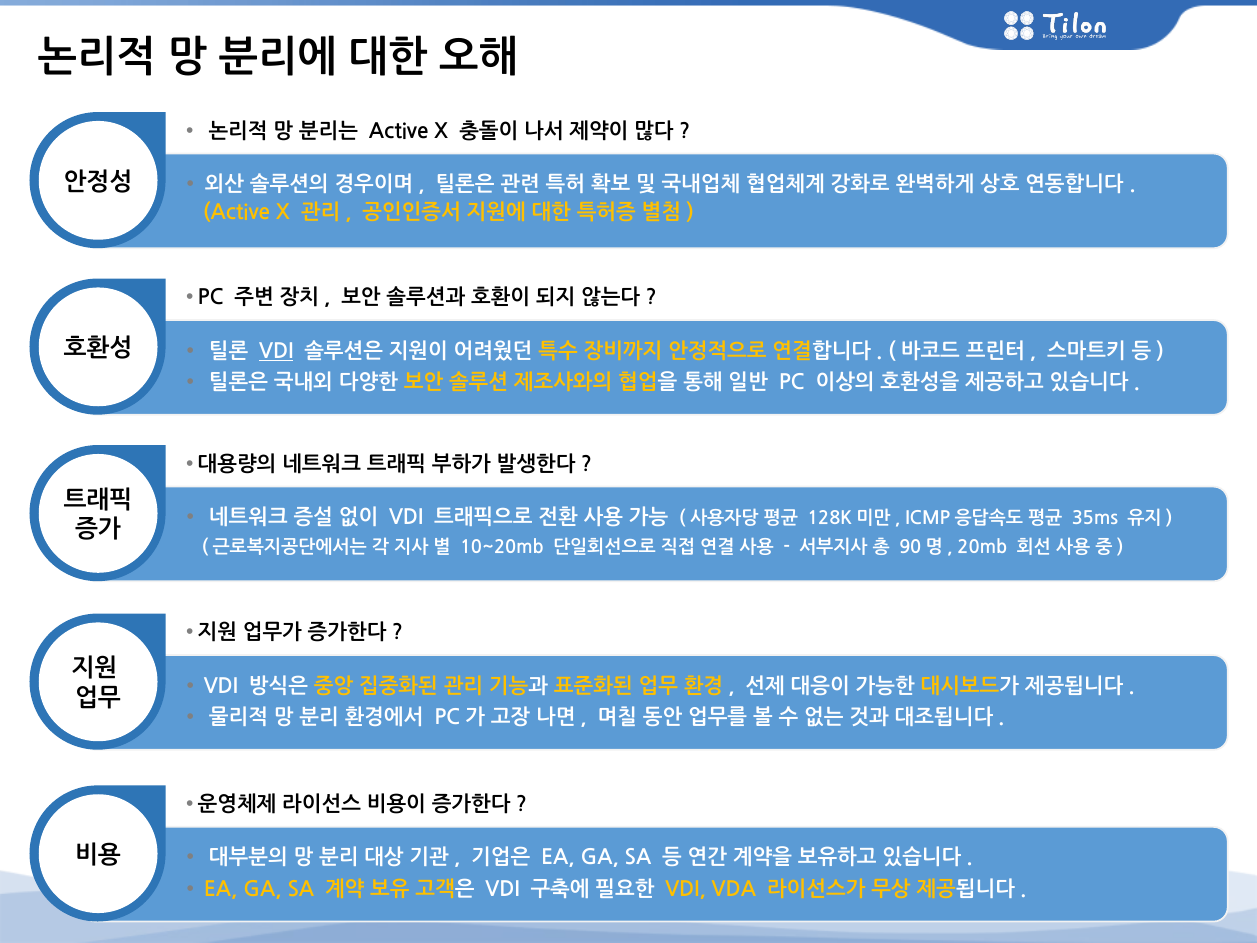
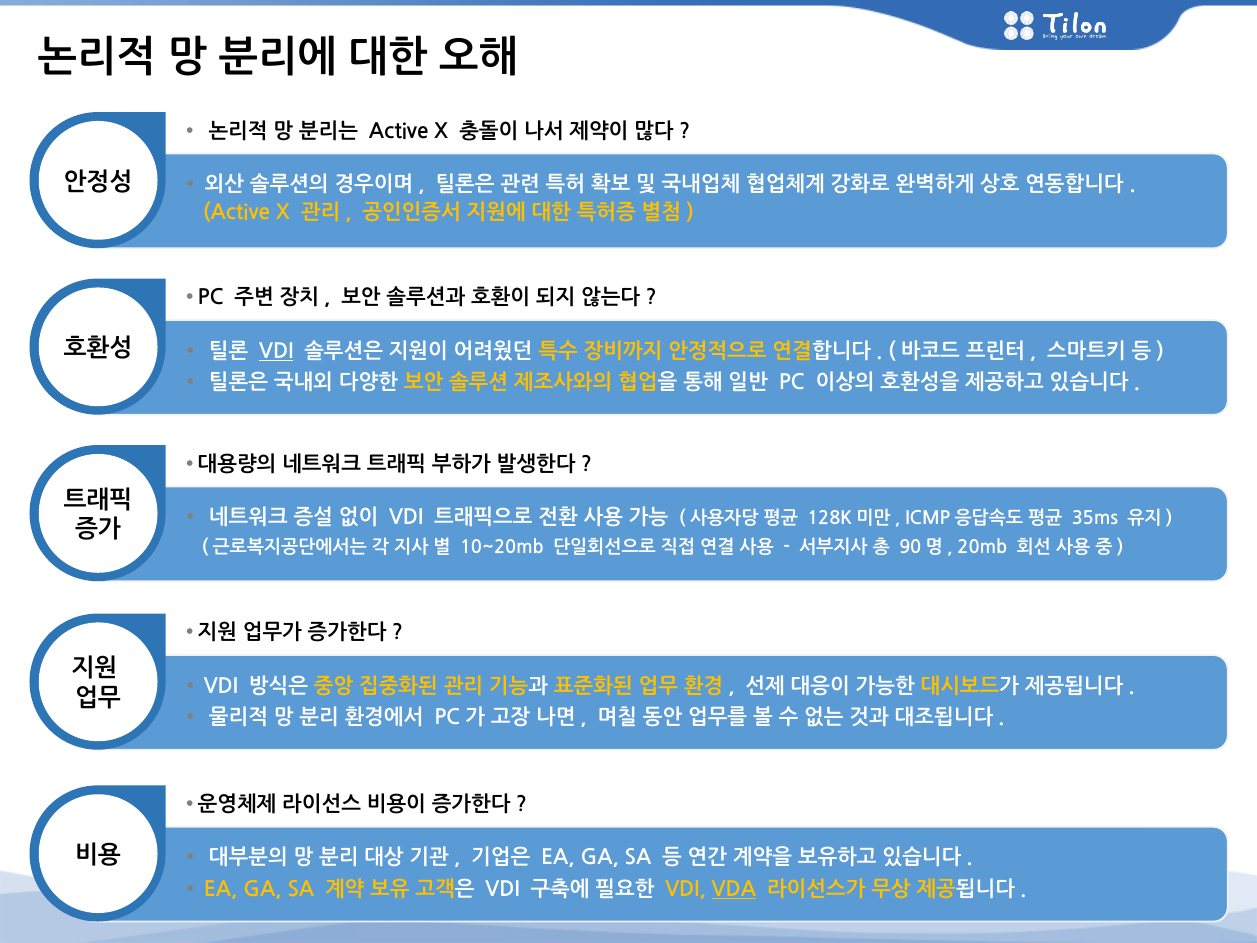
VDA underline: none -> present (734, 890)
